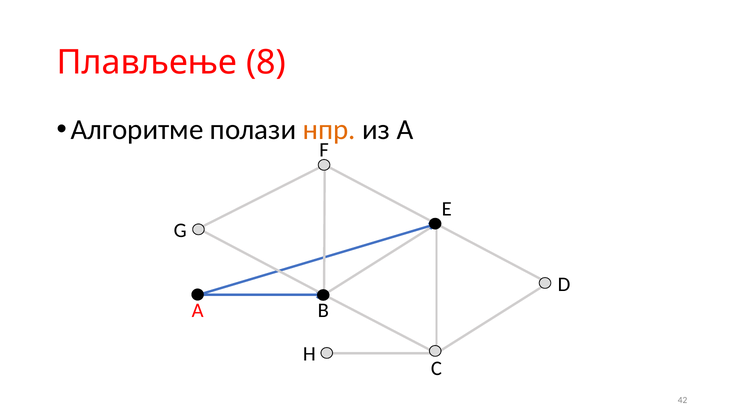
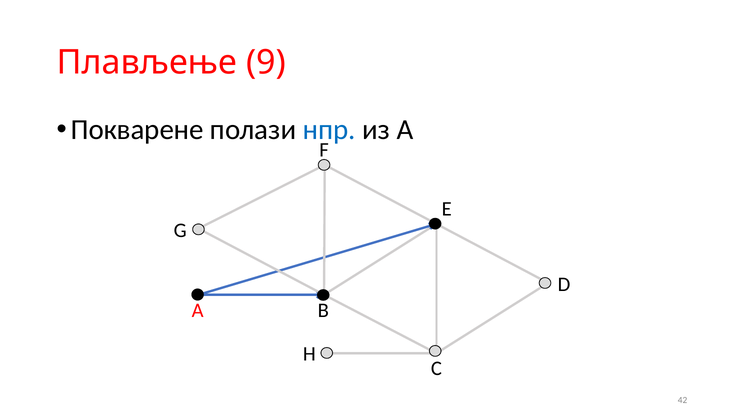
8: 8 -> 9 (266, 62)
Алгоритме: Алгоритме -> Покварене (137, 130)
нпр colour: orange -> blue (329, 130)
